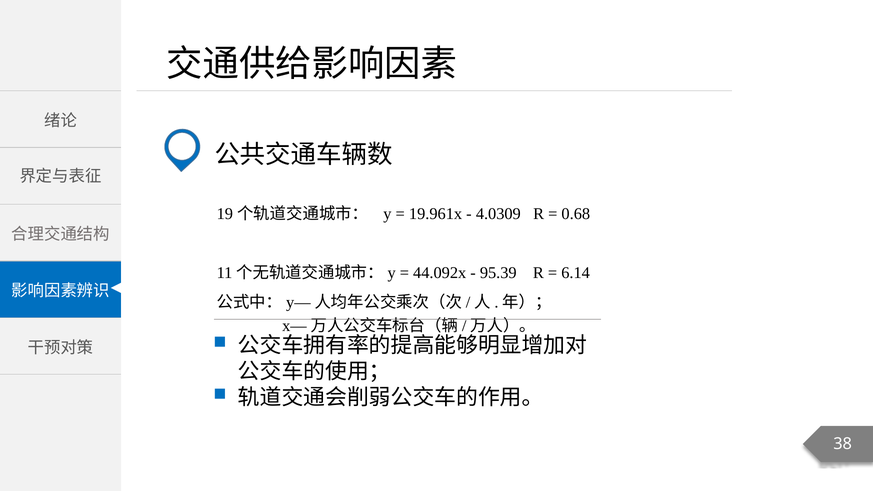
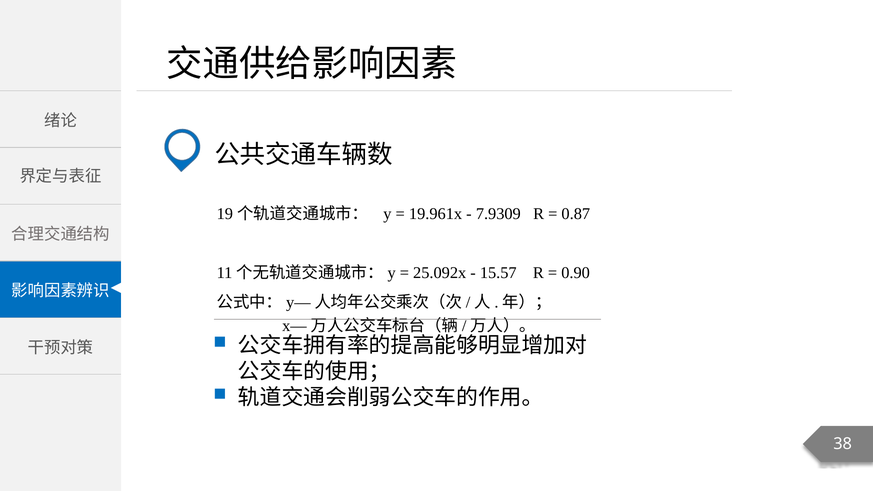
4.0309: 4.0309 -> 7.9309 (498, 214)
0.68: 0.68 -> 0.87 (576, 214)
44.092x: 44.092x -> 25.092x (440, 273)
95.39: 95.39 -> 15.57 (498, 273)
6.14: 6.14 -> 0.90 (576, 273)
